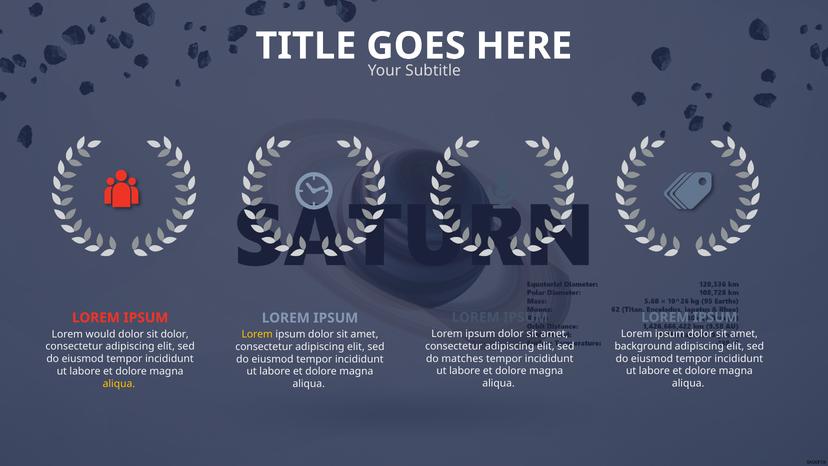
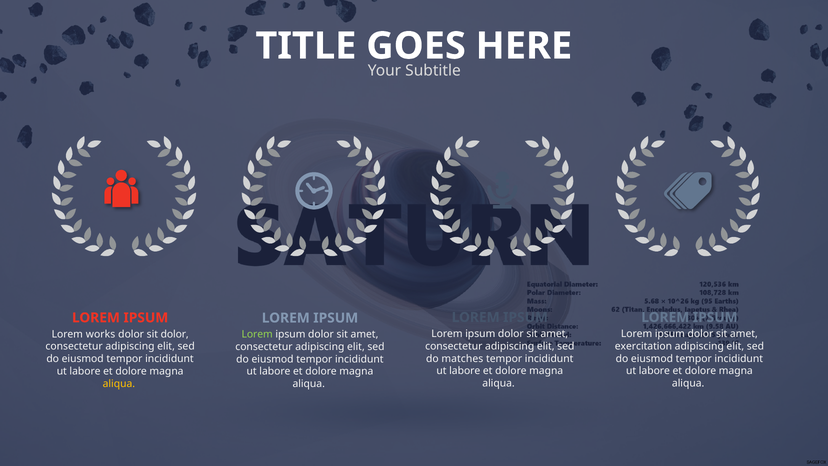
would: would -> works (101, 334)
Lorem colour: yellow -> light green (257, 334)
background: background -> exercitation (643, 346)
